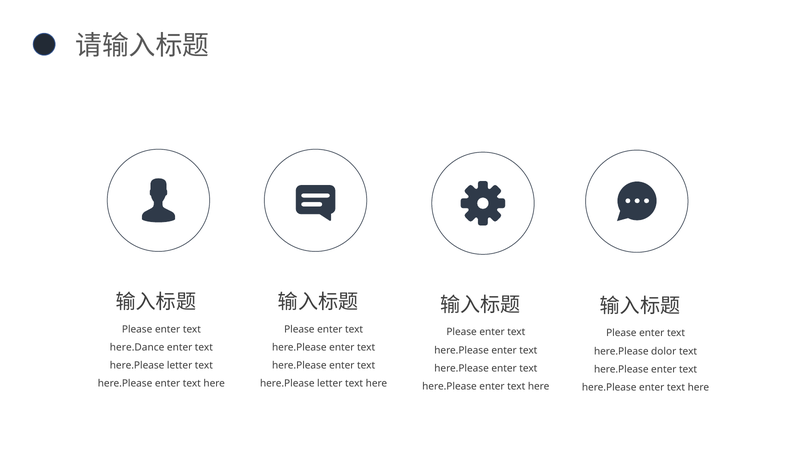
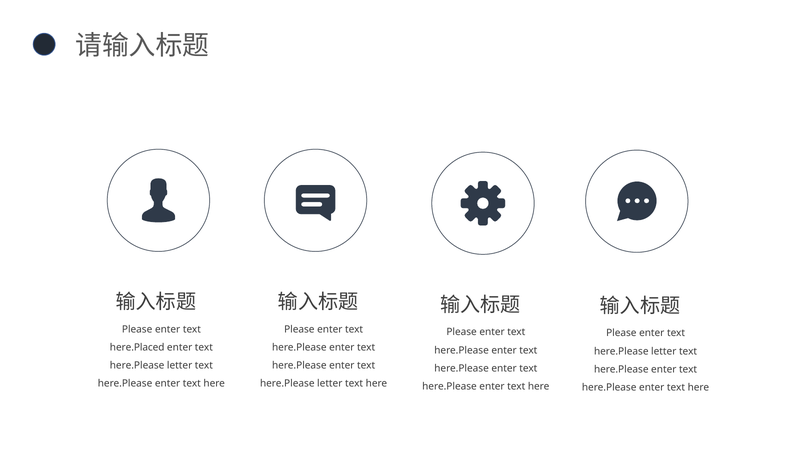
here.Dance: here.Dance -> here.Placed (137, 348)
dolor: dolor -> letter (664, 351)
